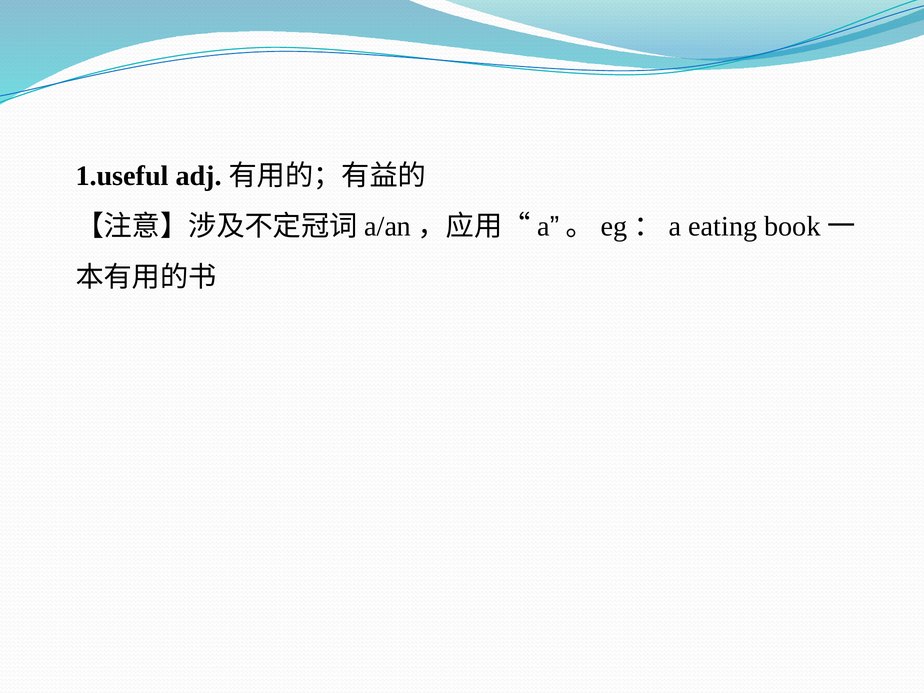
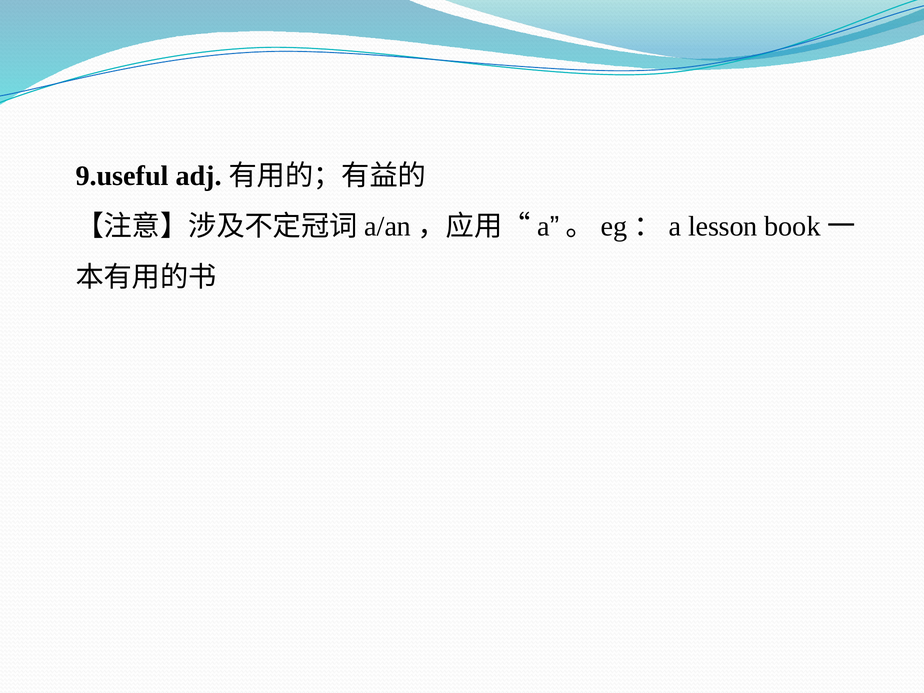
1.useful: 1.useful -> 9.useful (122, 176)
eating: eating -> lesson (723, 227)
